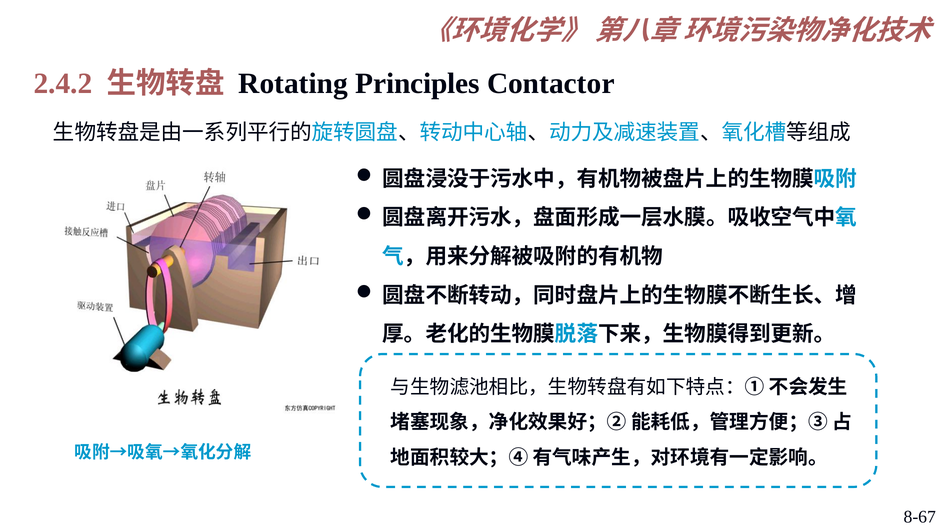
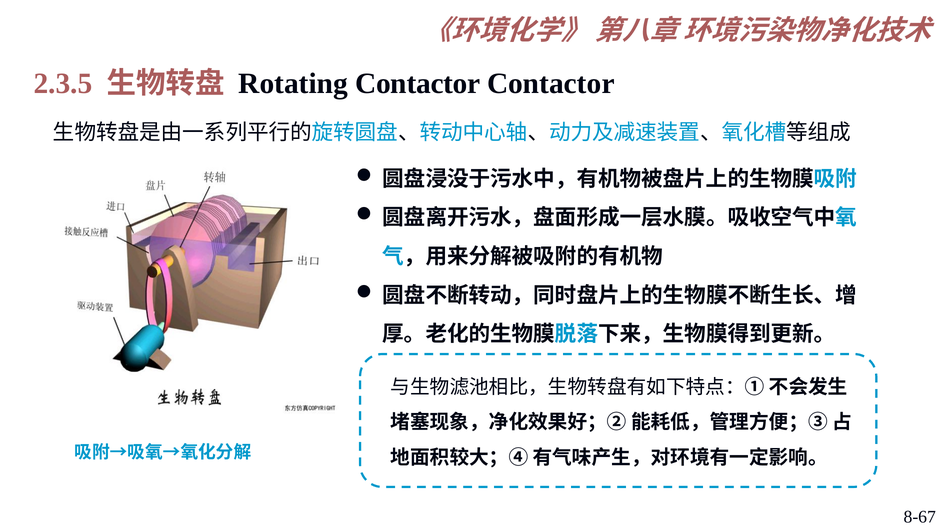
2.4.2: 2.4.2 -> 2.3.5 (63, 83)
Rotating Principles: Principles -> Contactor (418, 83)
